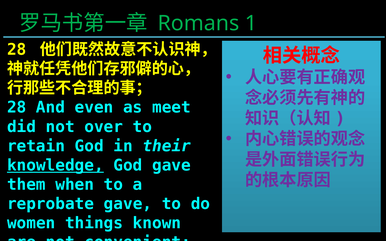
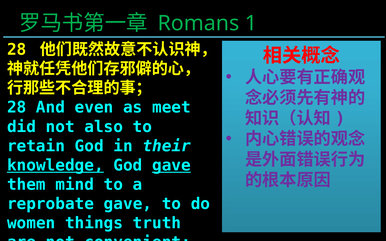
over: over -> also (104, 127)
gave underline: none -> present (171, 165)
when: when -> mind (75, 185)
known: known -> truth (157, 223)
